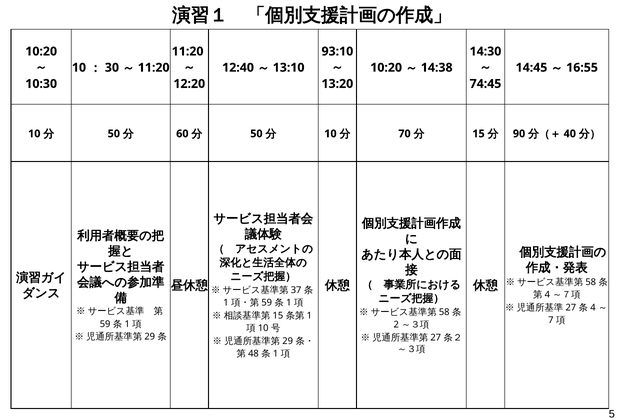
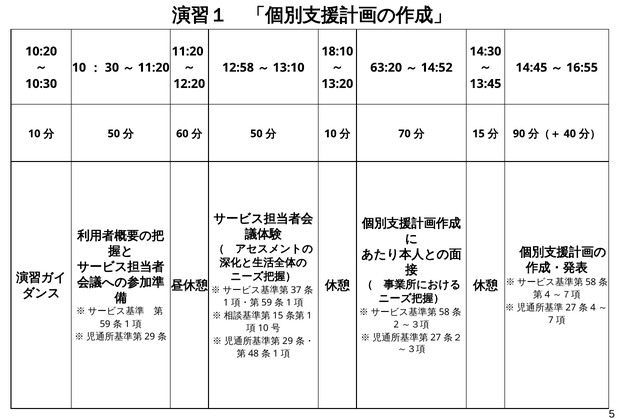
93:10: 93:10 -> 18:10 (337, 51)
12:40: 12:40 -> 12:58 (238, 68)
10:20: 10:20 -> 63:20 (386, 68)
14:38: 14:38 -> 14:52 (437, 68)
74:45: 74:45 -> 13:45 (485, 84)
